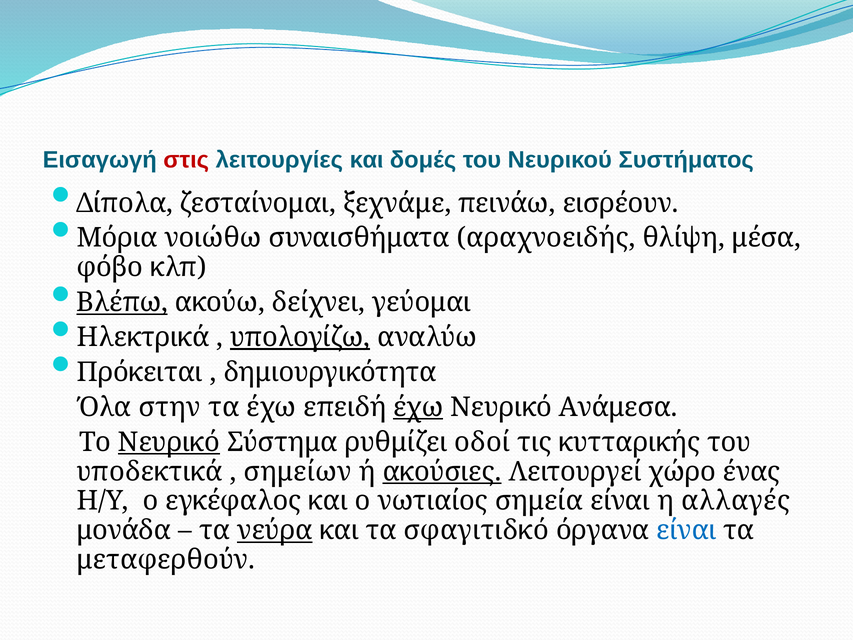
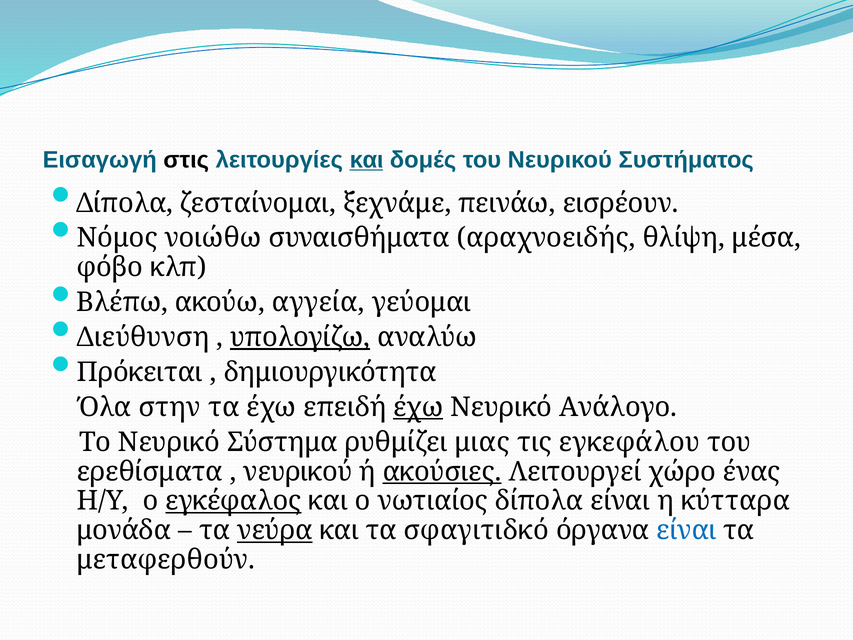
στις colour: red -> black (186, 160)
και underline: none -> present (367, 160)
Μόρια: Μόρια -> Νόμος (117, 238)
Βλέπω underline: present -> none (122, 302)
δείχνει: δείχνει -> αγγεία (318, 302)
Ηλεκτρικά: Ηλεκτρικά -> Διεύθυνση (143, 337)
Ανάμεσα: Ανάμεσα -> Ανάλογο (618, 407)
Νευρικό underline: present -> none (169, 442)
οδοί: οδοί -> μιας (482, 442)
κυτταρικής: κυτταρικής -> εγκεφάλου (629, 442)
υποδεκτικά: υποδεκτικά -> ερεθίσματα (150, 471)
σημείων: σημείων -> νευρικού (298, 471)
εγκέφαλος underline: none -> present (233, 501)
νωτιαίος σημεία: σημεία -> δίπολα (539, 501)
αλλαγές: αλλαγές -> κύτταρα (736, 501)
